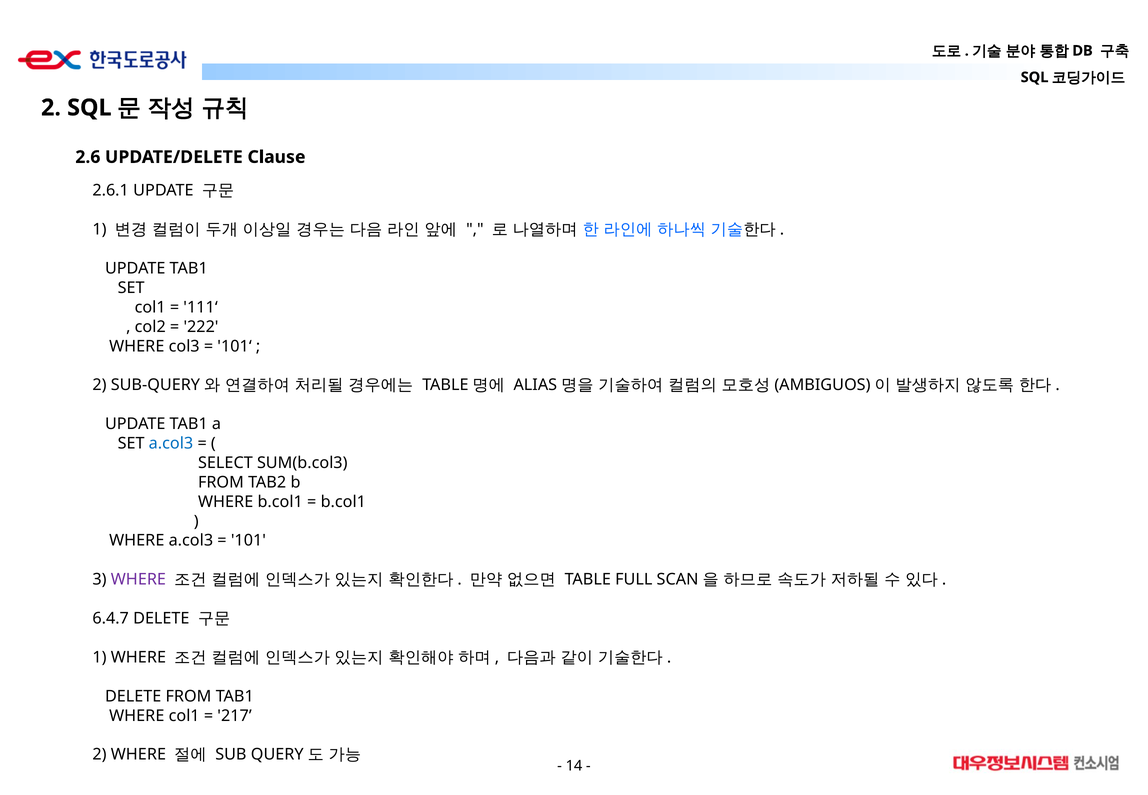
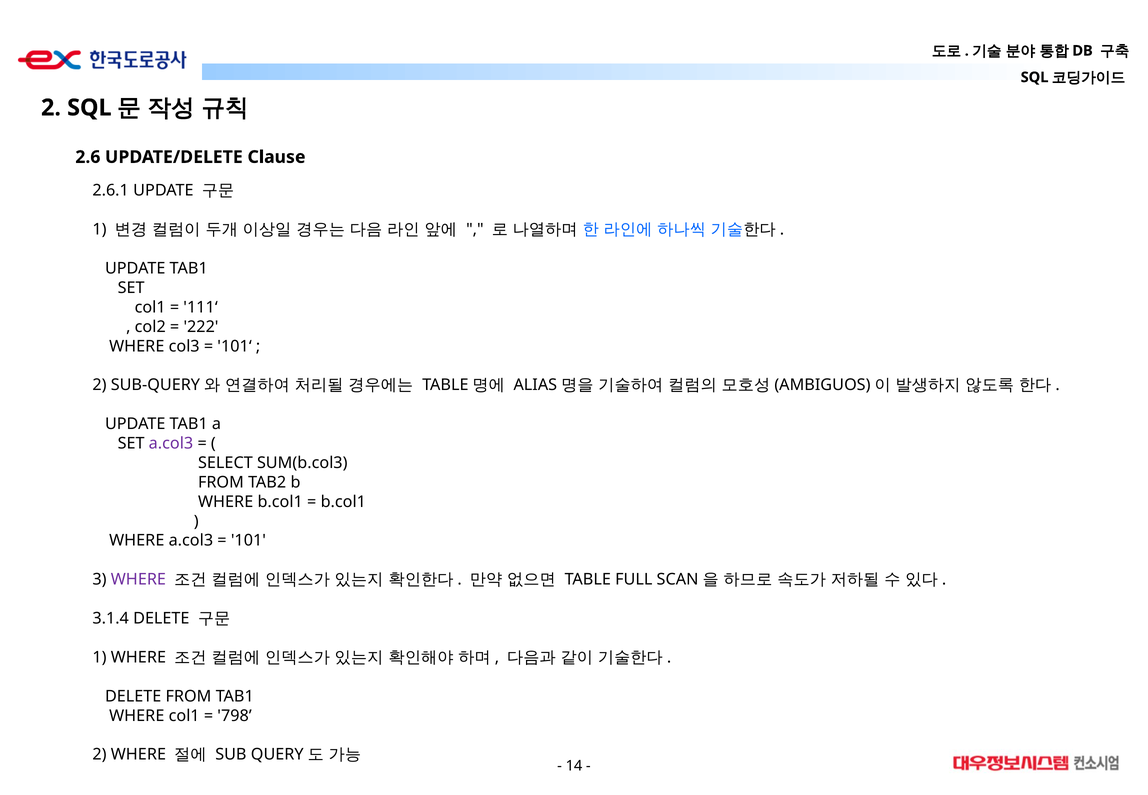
a.col3 colour: blue -> purple (171, 443)
6.4.7: 6.4.7 -> 3.1.4 (111, 618)
217: 217 -> 798 (235, 715)
